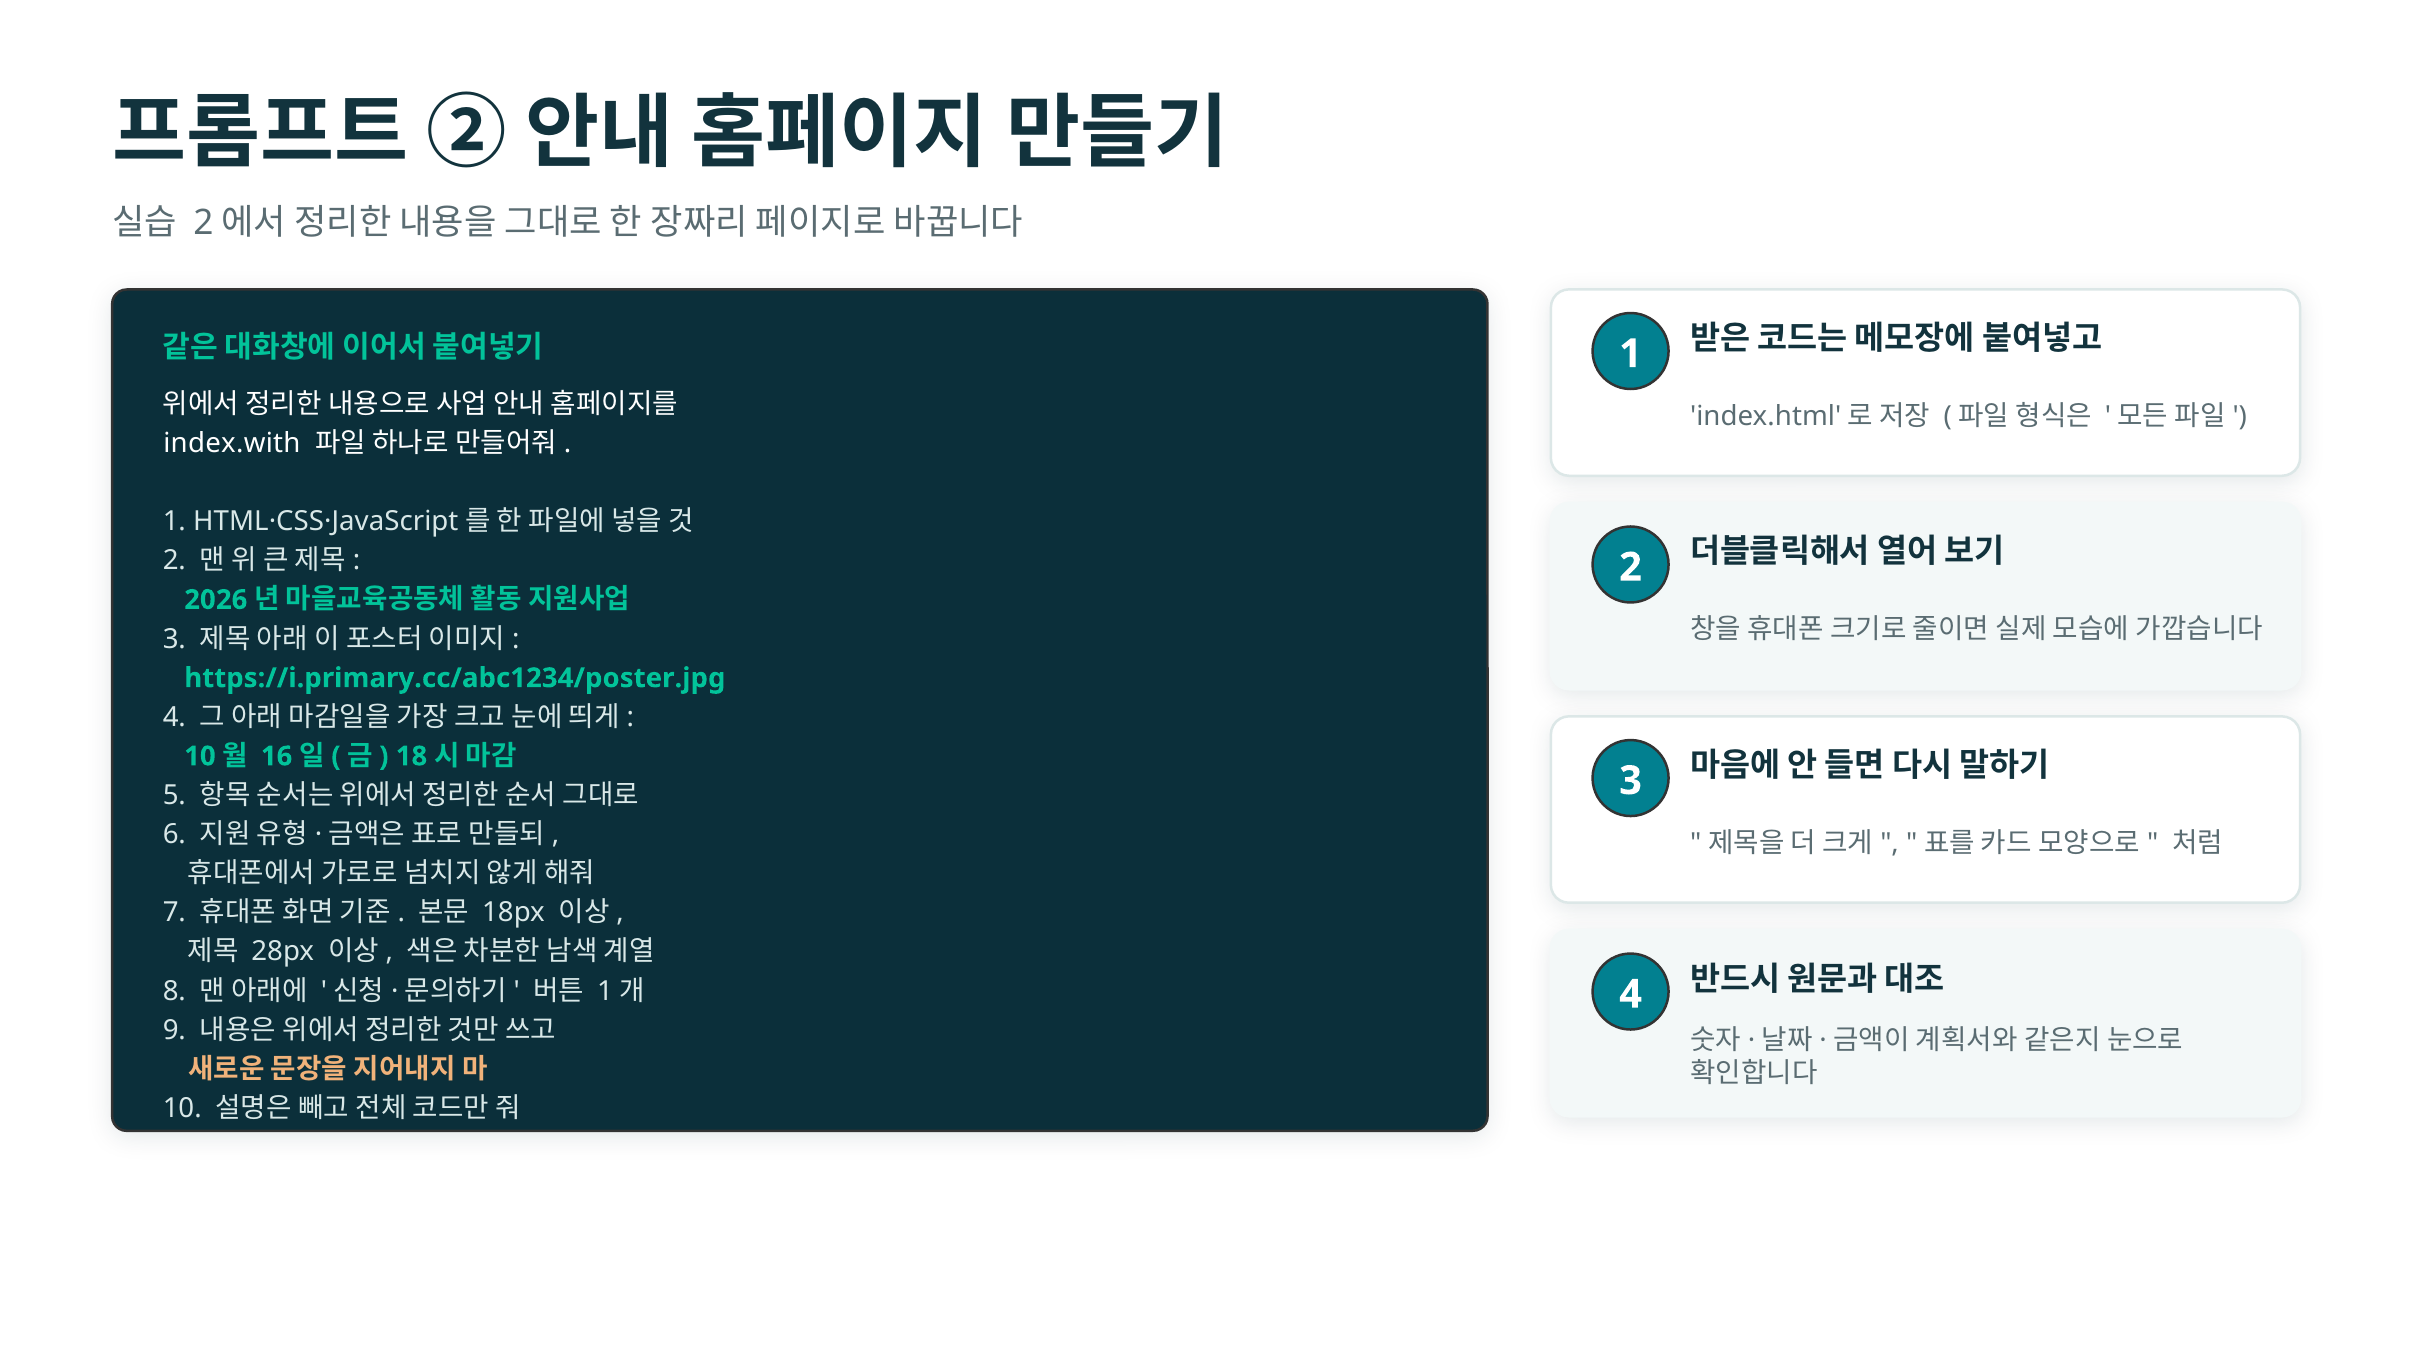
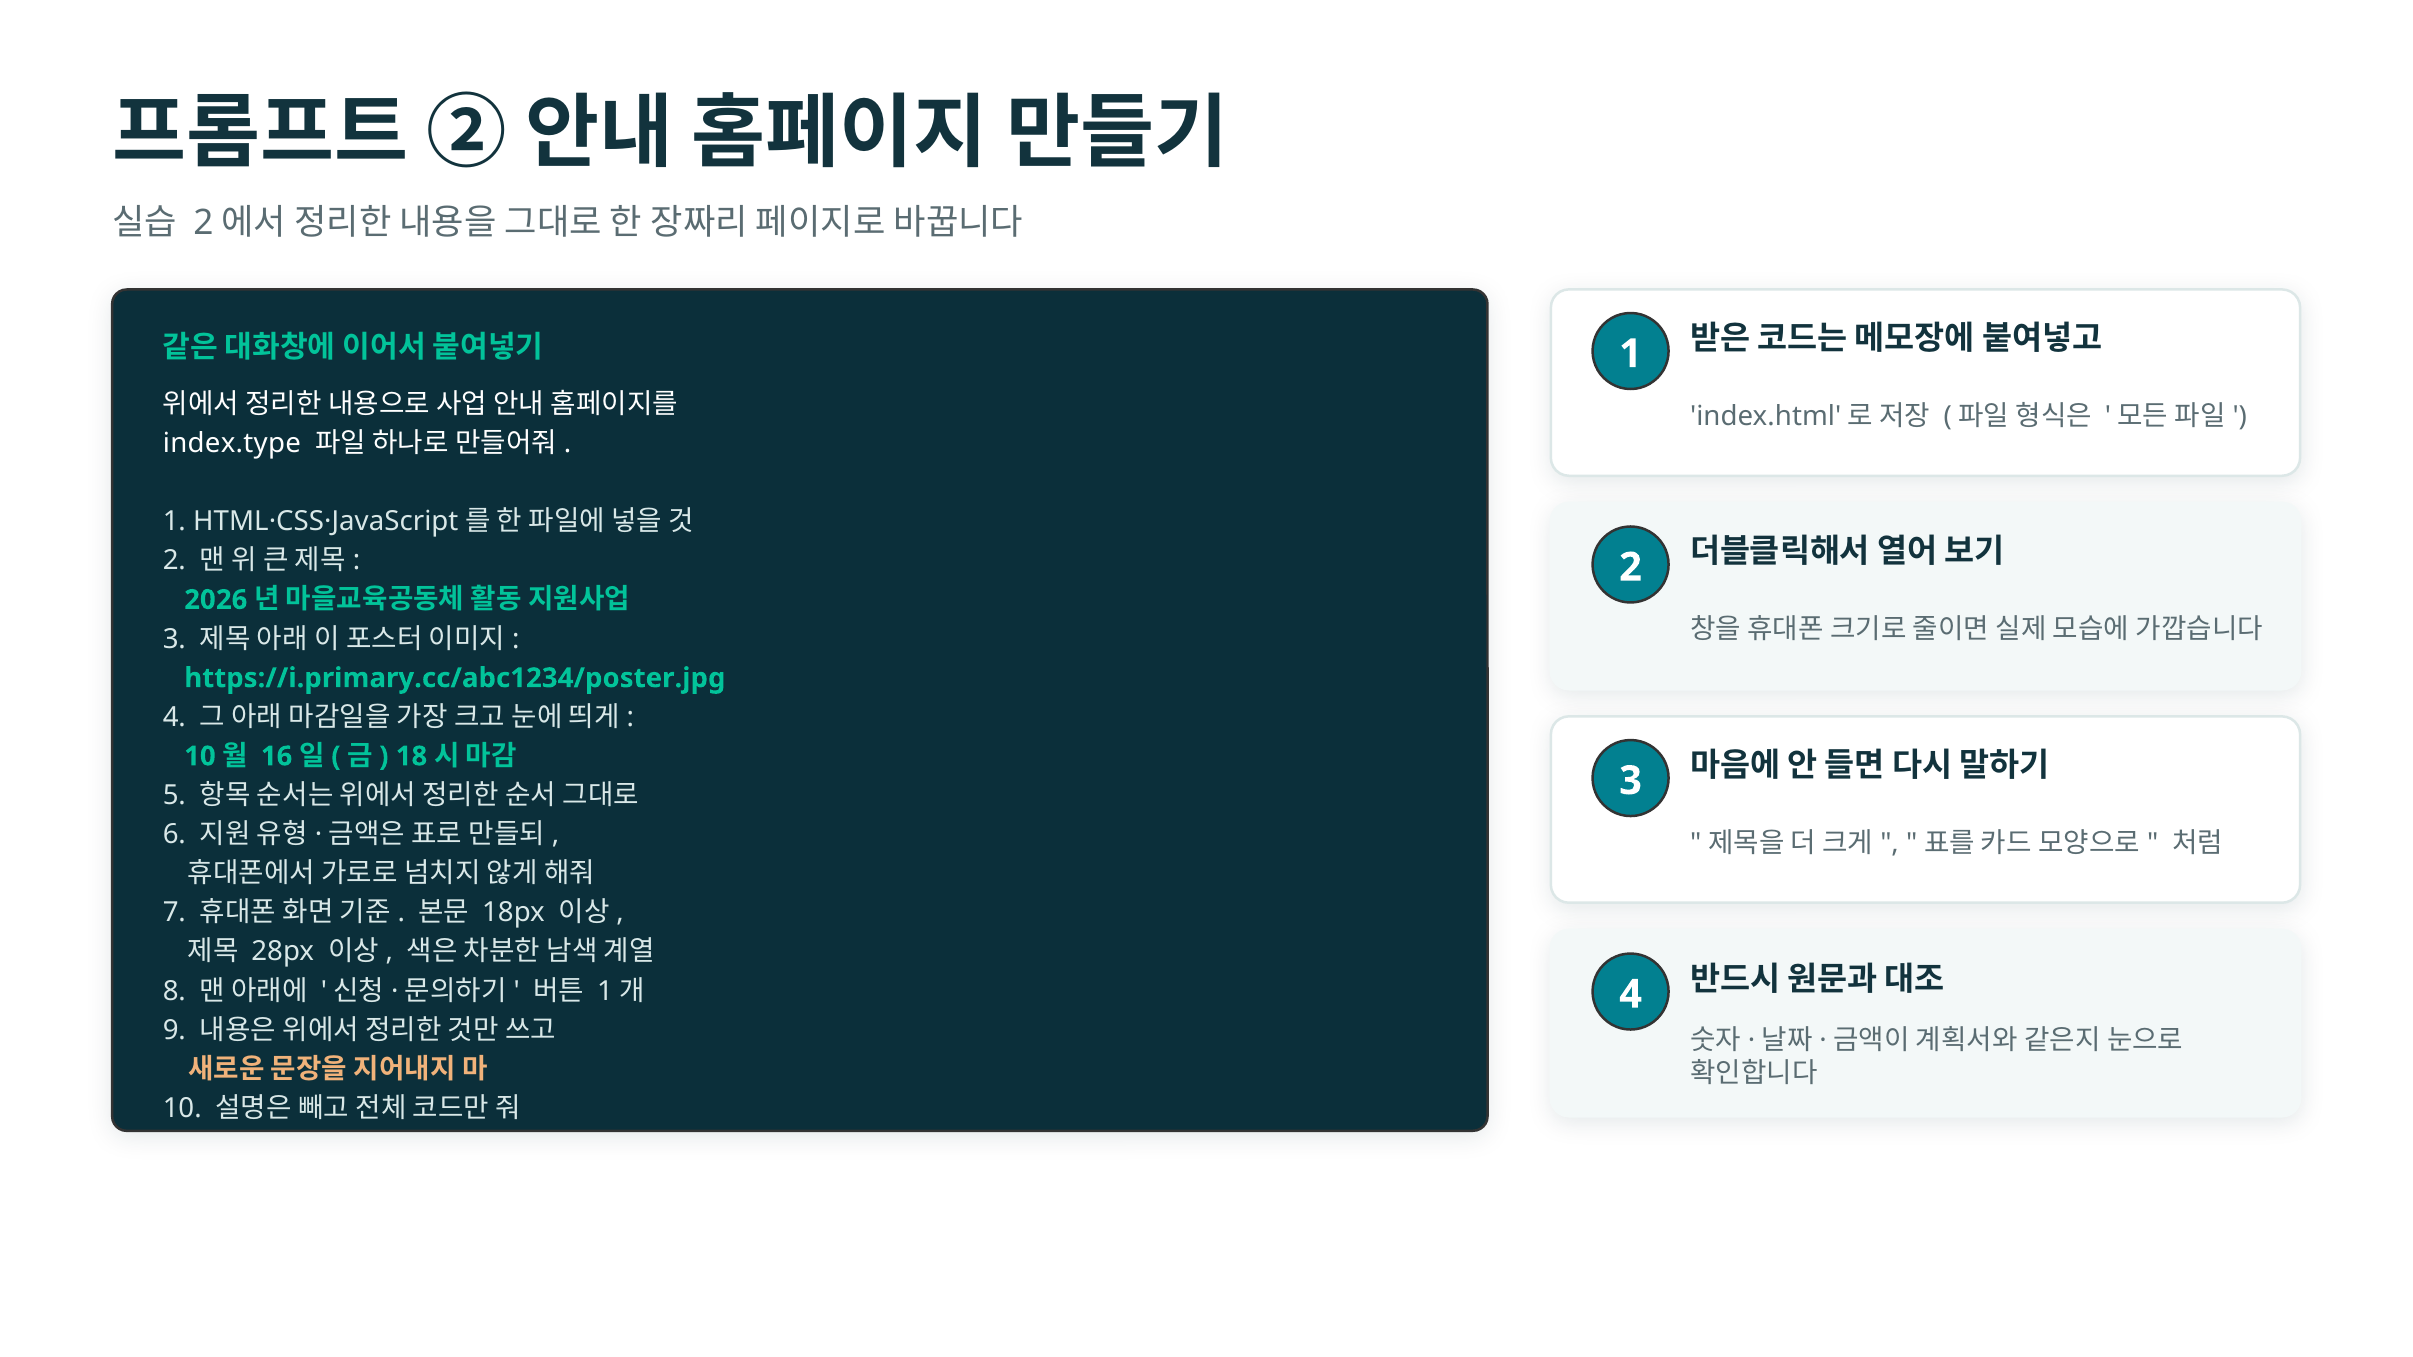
index.with: index.with -> index.type (232, 444)
